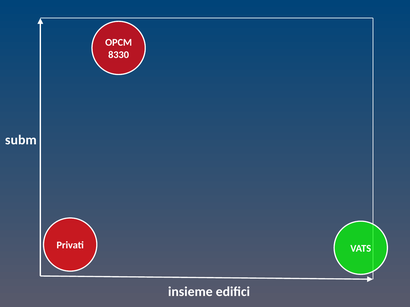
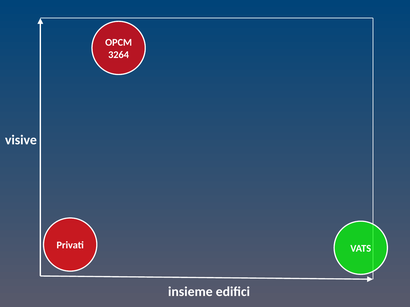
8330: 8330 -> 3264 (119, 55)
subm: subm -> visive (21, 140)
